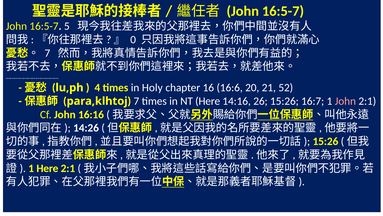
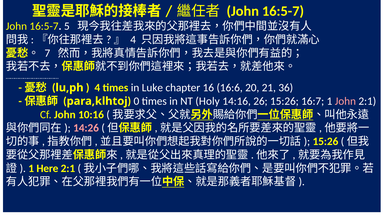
0: 0 -> 4 (133, 40)
Holy: Holy -> Luke (152, 87)
52: 52 -> 36 (286, 87)
7: 7 -> 0 (136, 101)
NT Here: Here -> Holy (208, 101)
16:16: 16:16 -> 10:16 (91, 114)
14:26 colour: white -> pink (86, 128)
